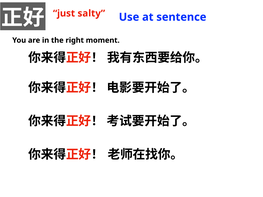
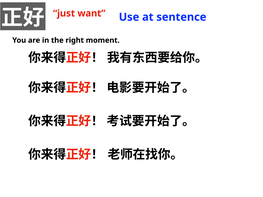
salty: salty -> want (91, 13)
